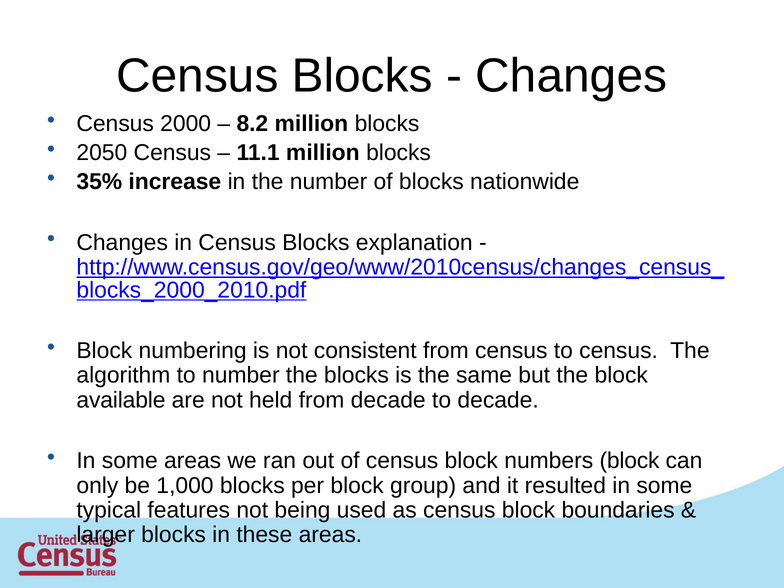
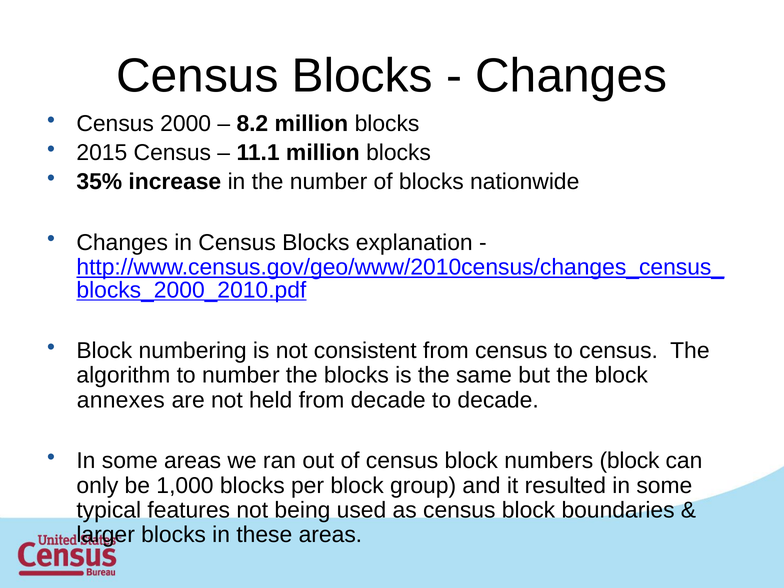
2050: 2050 -> 2015 (102, 153)
available: available -> annexes (121, 400)
